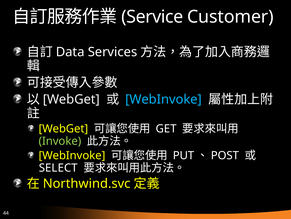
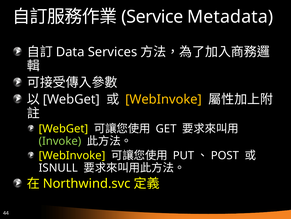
Customer: Customer -> Metadata (230, 17)
WebInvoke colour: light blue -> yellow (164, 99)
SELECT: SELECT -> ISNULL (58, 167)
